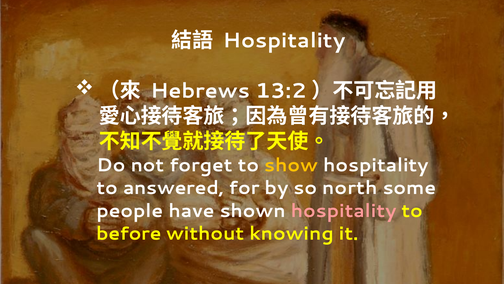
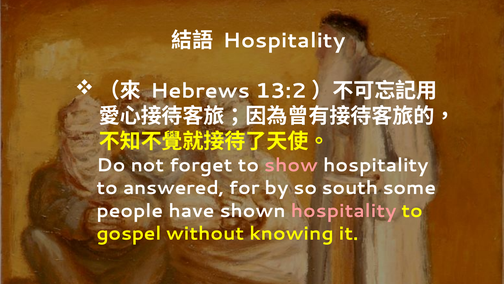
show colour: yellow -> pink (291, 165)
north: north -> south (350, 188)
before: before -> gospel (129, 233)
